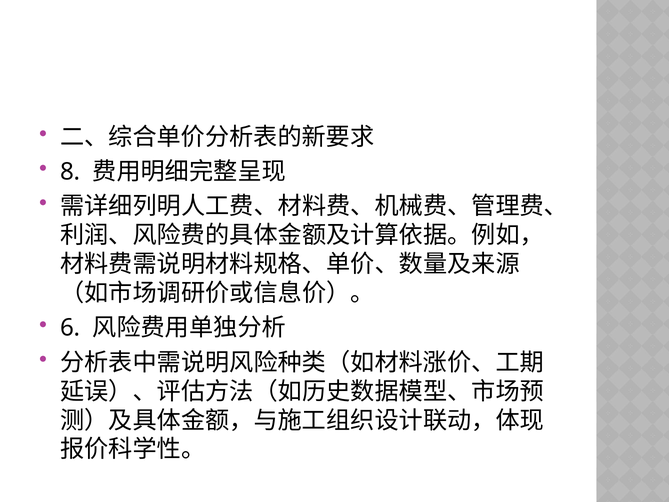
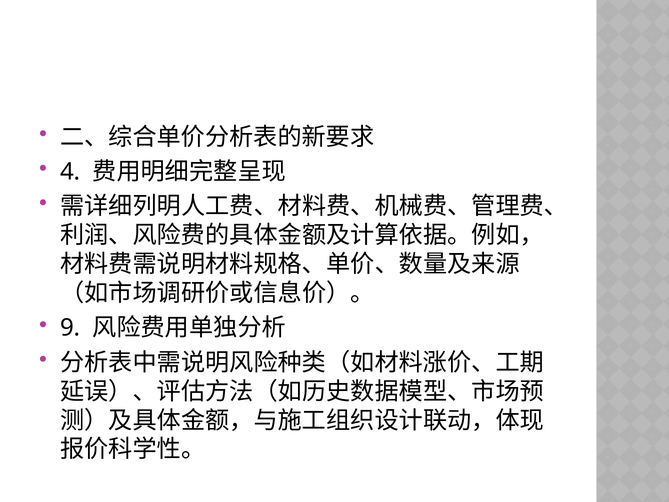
8: 8 -> 4 (70, 172)
6: 6 -> 9 (70, 328)
